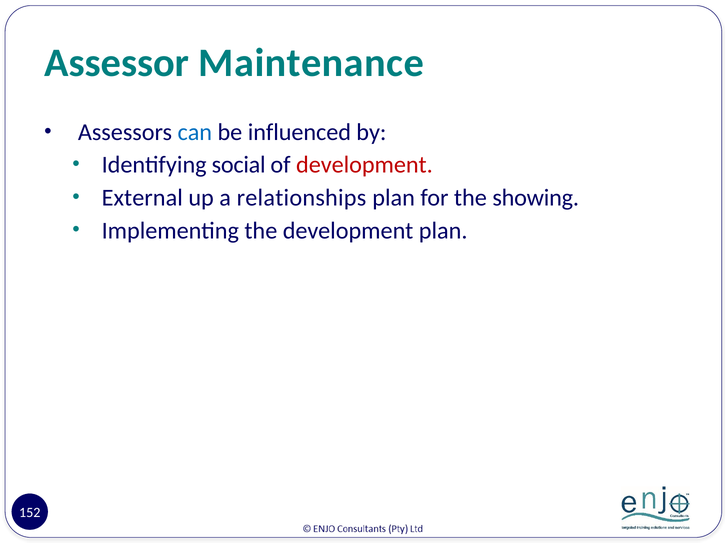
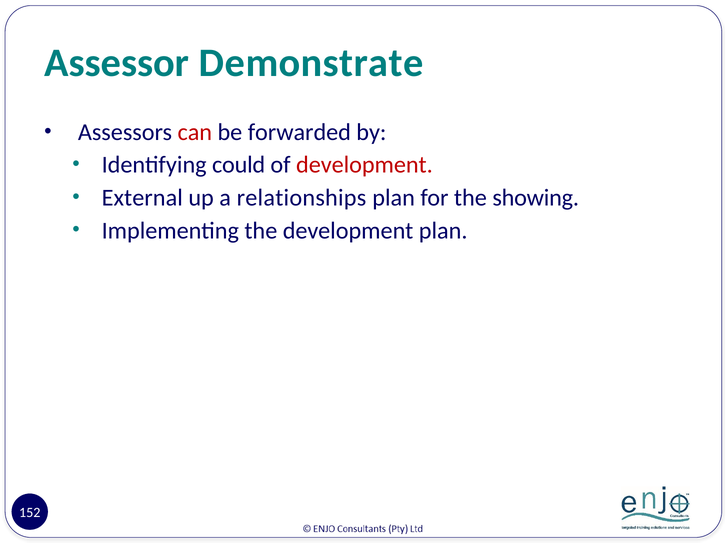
Maintenance: Maintenance -> Demonstrate (311, 63)
can colour: blue -> red (195, 132)
influenced: influenced -> forwarded (299, 132)
social: social -> could (239, 165)
